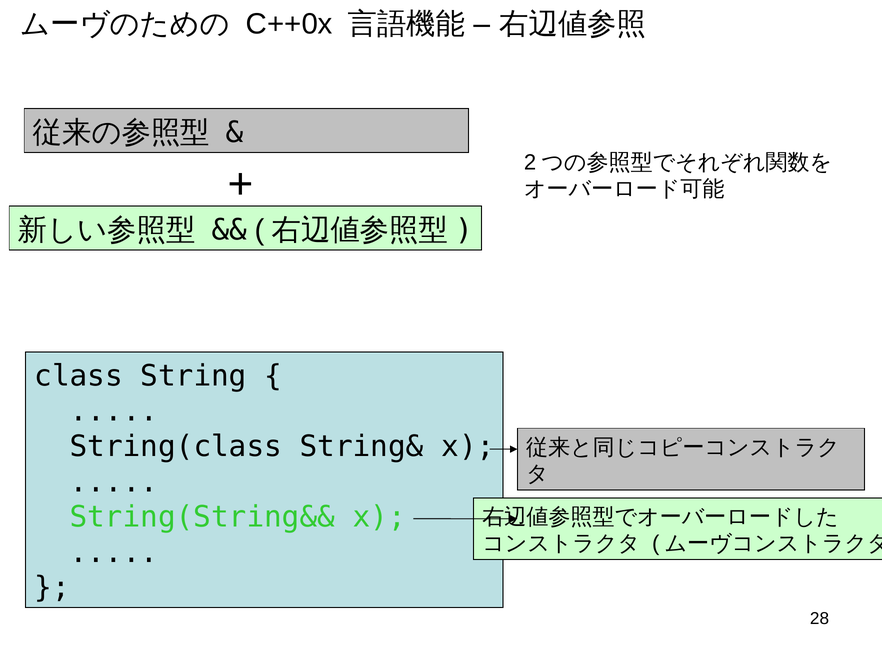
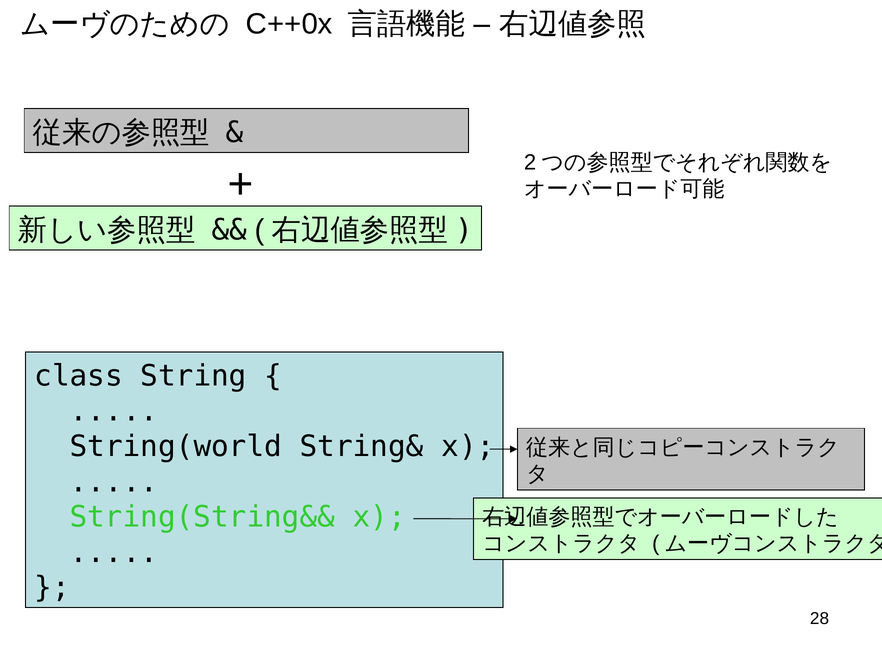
String(class: String(class -> String(world (176, 446)
